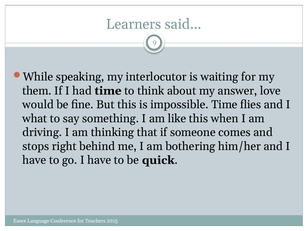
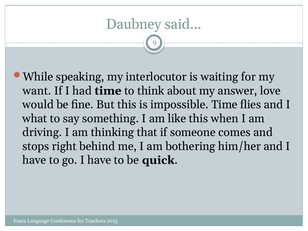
Learners: Learners -> Daubney (134, 24)
them: them -> want (37, 91)
